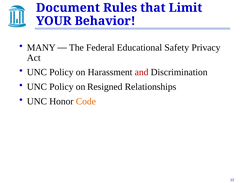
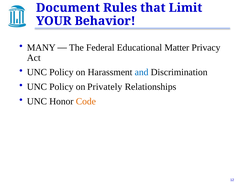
Safety: Safety -> Matter (177, 47)
and colour: red -> blue (142, 72)
Resigned: Resigned -> Privately (105, 87)
